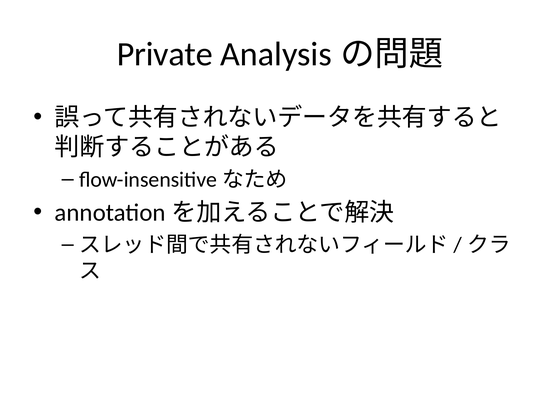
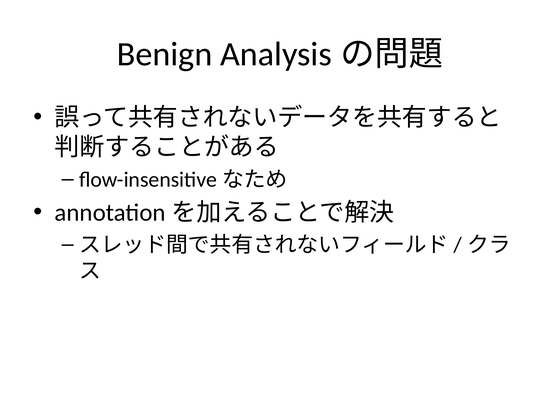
Private: Private -> Benign (165, 54)
